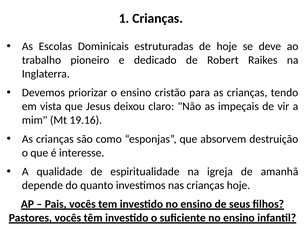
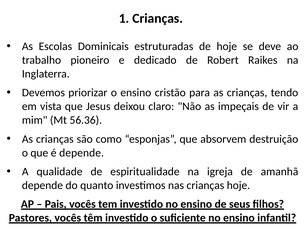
19.16: 19.16 -> 56.36 (86, 120)
é interesse: interesse -> depende (82, 153)
